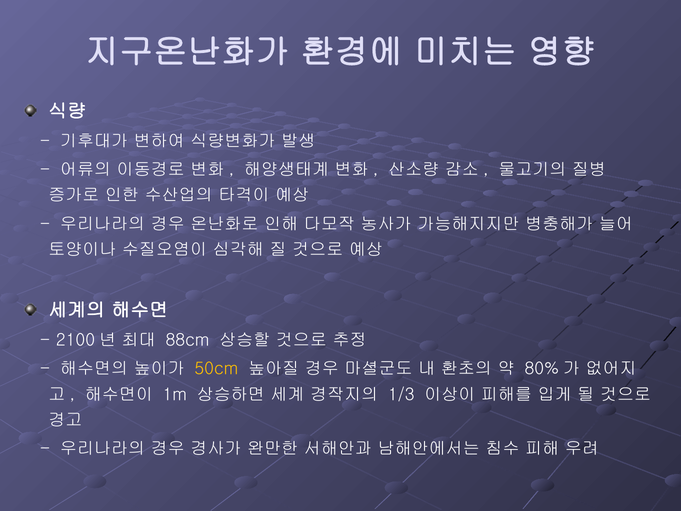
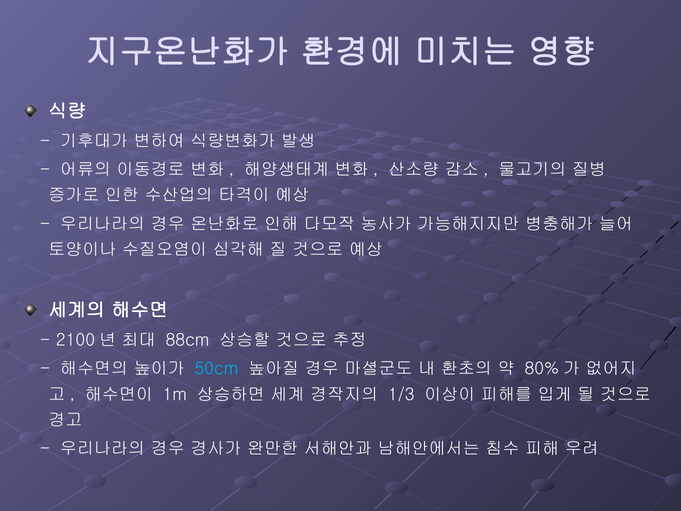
50cm colour: yellow -> light blue (216, 369)
